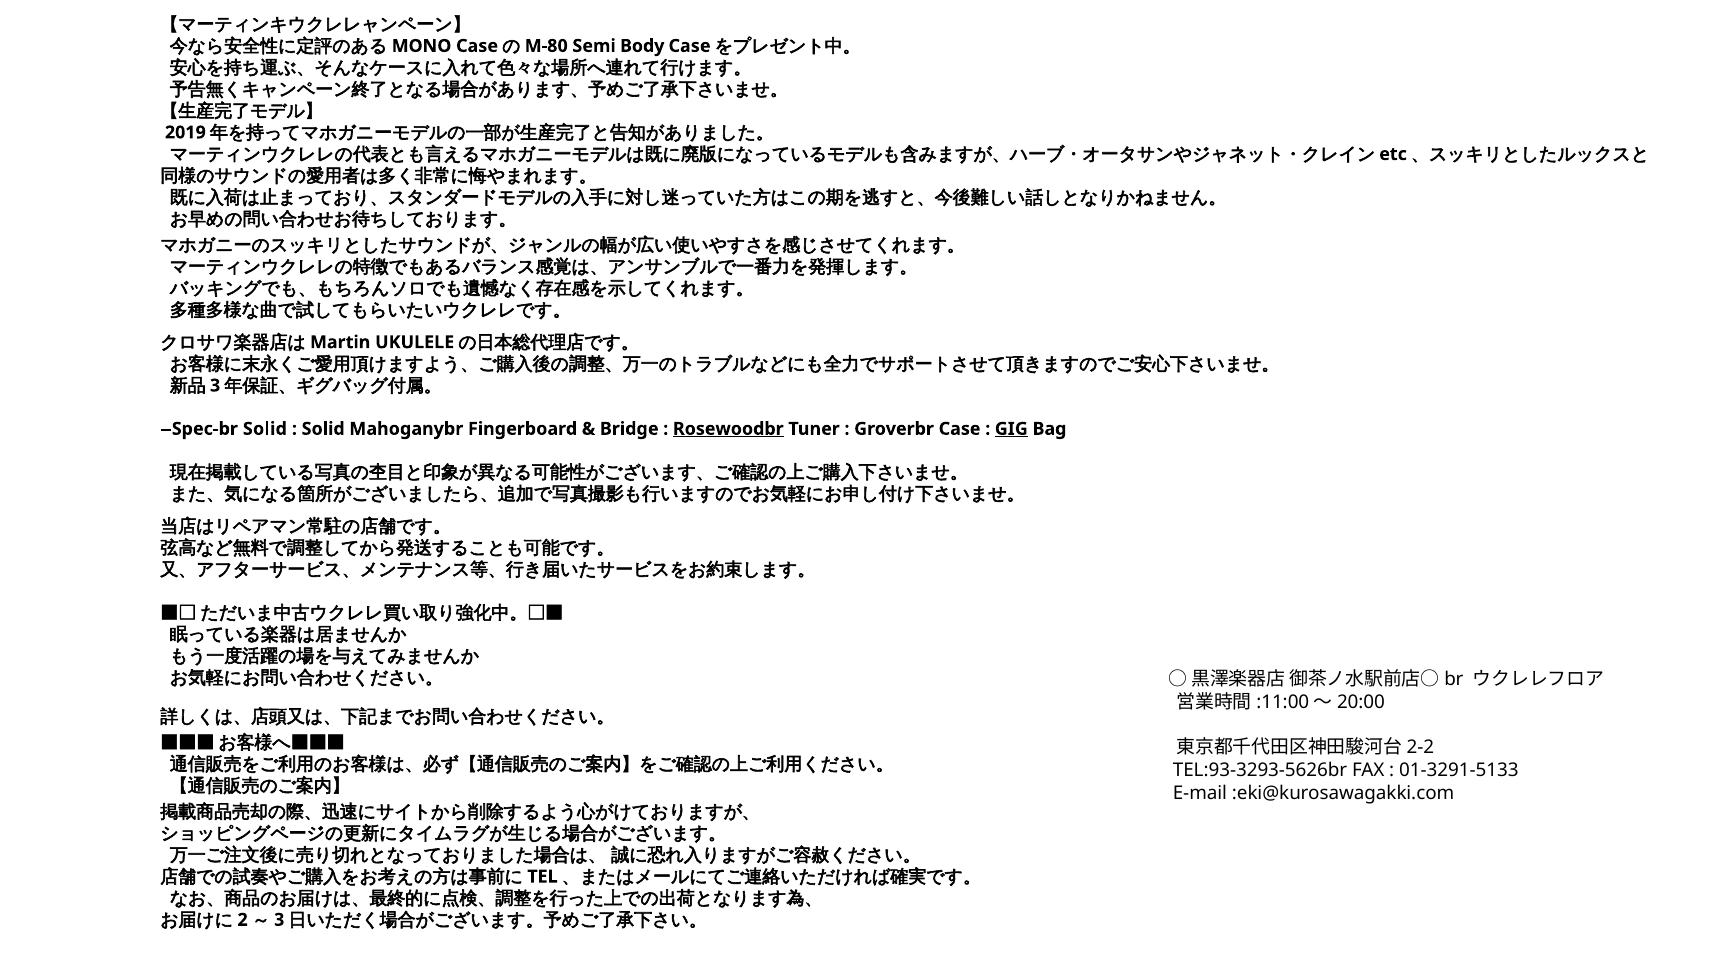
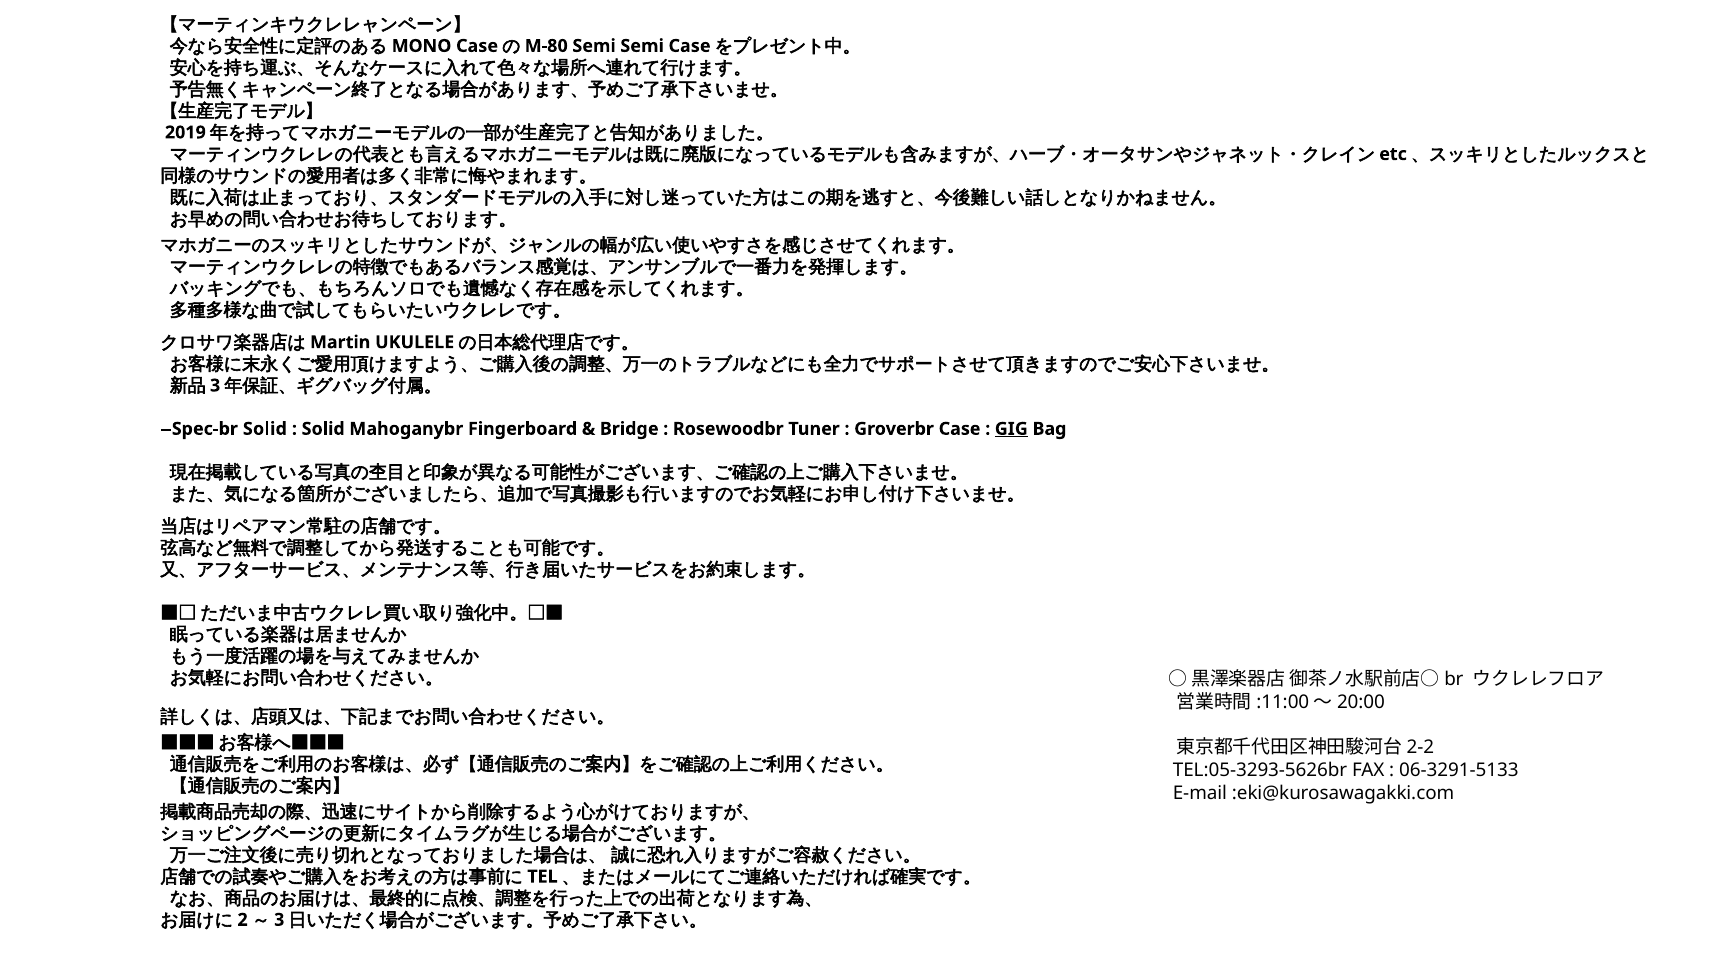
Semi Body: Body -> Semi (642, 46)
Rosewoodbr underline: present -> none (728, 429)
TEL:93-3293-5626br: TEL:93-3293-5626br -> TEL:05-3293-5626br (1260, 770)
01-3291-5133: 01-3291-5133 -> 06-3291-5133 (1459, 770)
